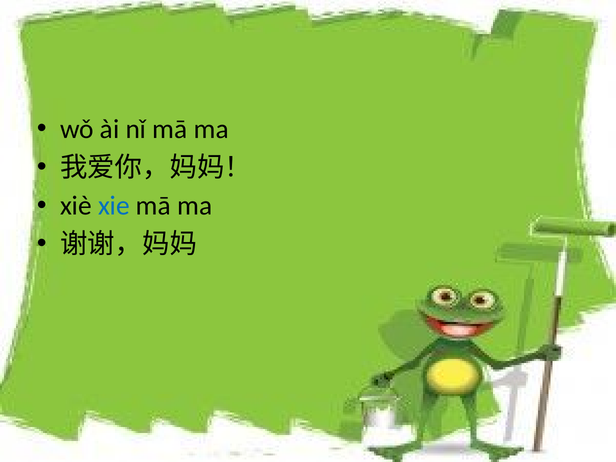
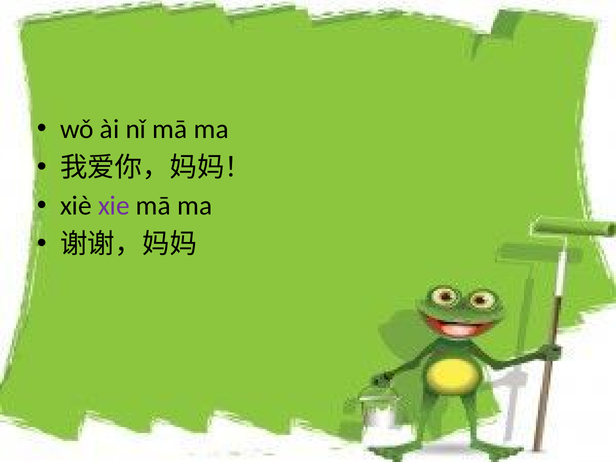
xie colour: blue -> purple (114, 206)
